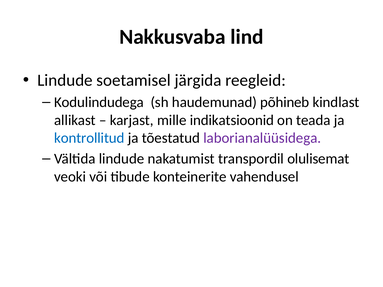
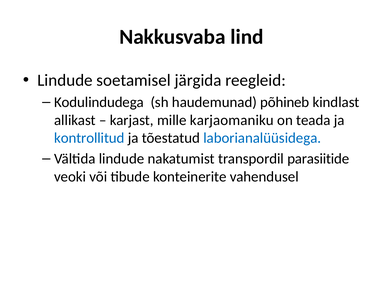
indikatsioonid: indikatsioonid -> karjaomaniku (232, 120)
laborianalüüsidega colour: purple -> blue (262, 138)
olulisemat: olulisemat -> parasiitide (318, 159)
